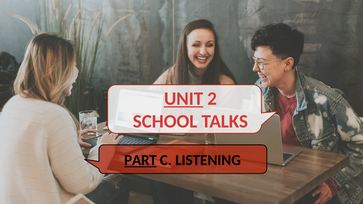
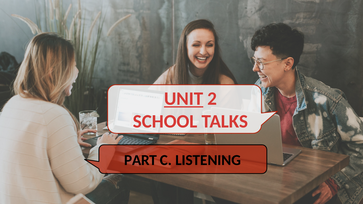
PART underline: present -> none (141, 160)
